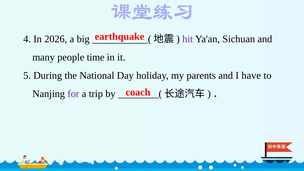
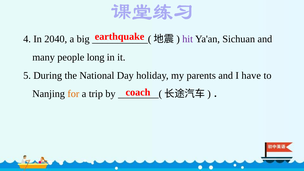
2026: 2026 -> 2040 (56, 39)
time: time -> long (96, 57)
for colour: purple -> orange (73, 94)
